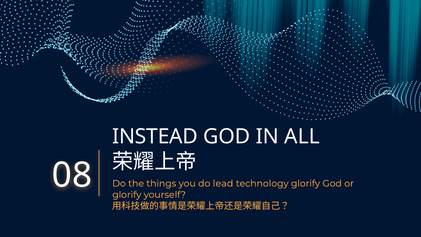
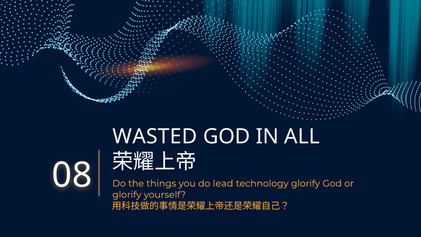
INSTEAD: INSTEAD -> WASTED (155, 137)
